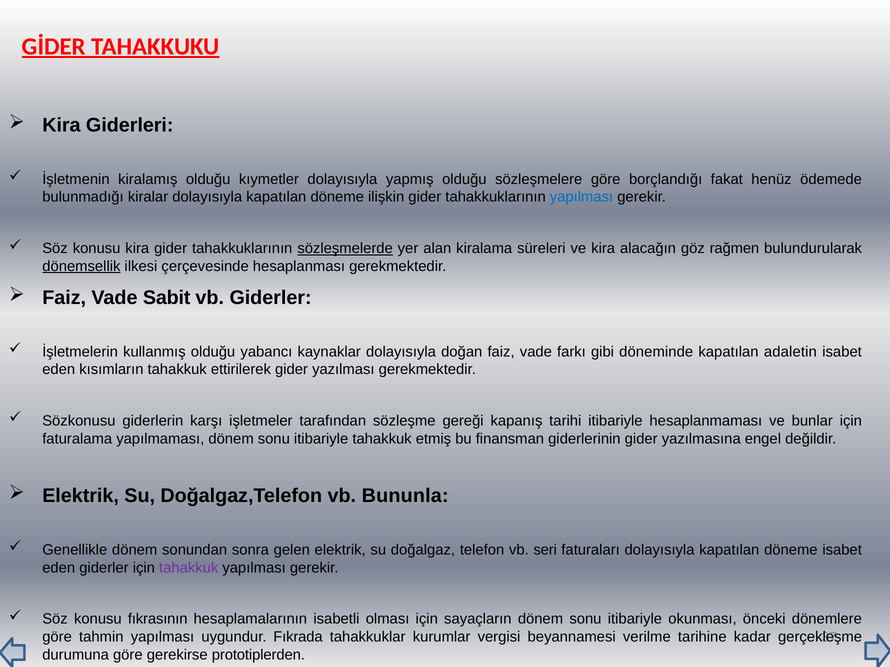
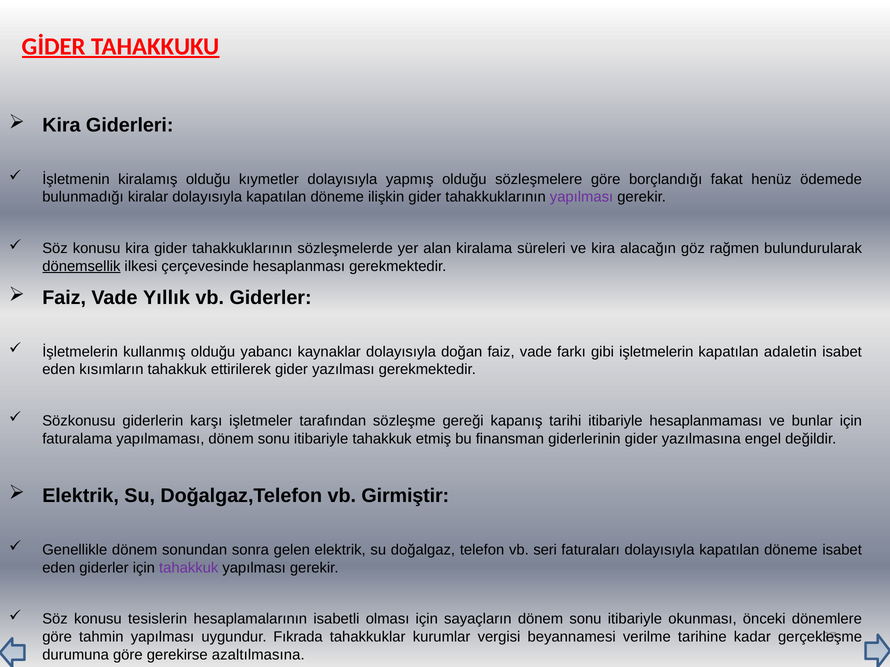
yapılması colour: blue -> purple (582, 197)
sözleşmelerde underline: present -> none (345, 249)
Sabit: Sabit -> Yıllık (166, 298)
döneminde: döneminde -> işletmelerin (656, 352)
Bununla: Bununla -> Girmiştir (405, 496)
fıkrasının: fıkrasının -> tesislerin (158, 620)
prototiplerden: prototiplerden -> azaltılmasına (258, 655)
